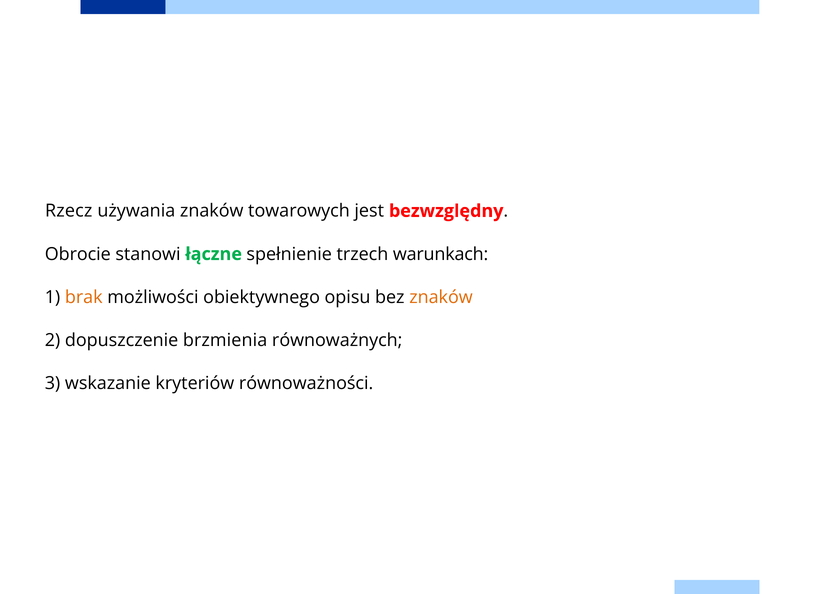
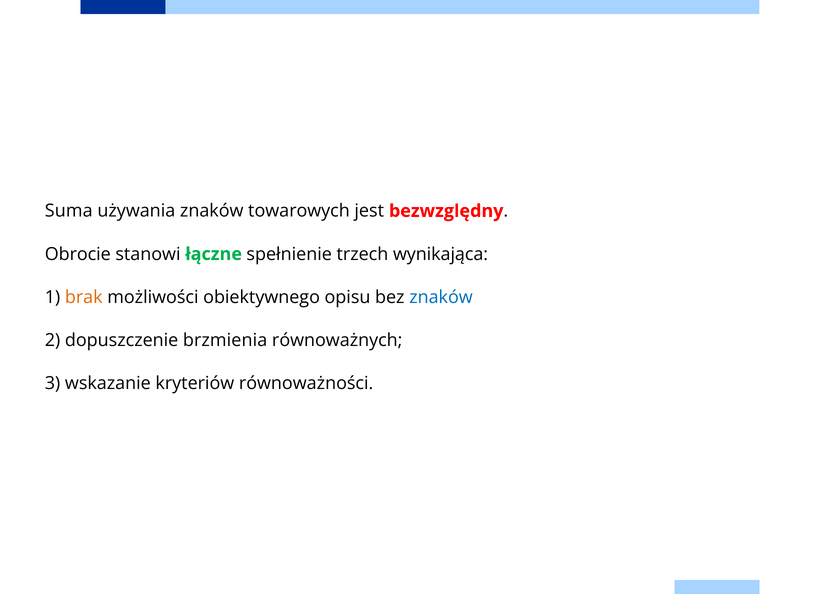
Rzecz: Rzecz -> Suma (69, 211)
warunkach: warunkach -> wynikająca (441, 254)
znaków colour: orange -> blue (441, 297)
